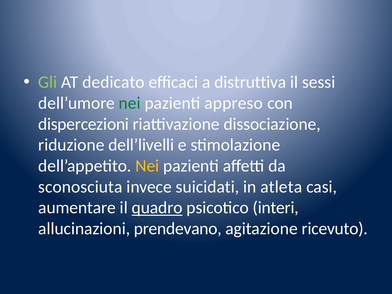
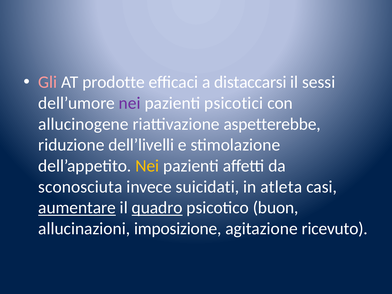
Gli colour: light green -> pink (48, 82)
dedicato: dedicato -> prodotte (114, 82)
distruttiva: distruttiva -> distaccarsi (250, 82)
nei colour: green -> purple (130, 103)
appreso: appreso -> psicotici (234, 103)
dispercezioni: dispercezioni -> allucinogene (83, 124)
dissociazione: dissociazione -> aspetterebbe (272, 124)
aumentare underline: none -> present (77, 208)
interi: interi -> buon (276, 208)
prendevano: prendevano -> imposizione (178, 229)
